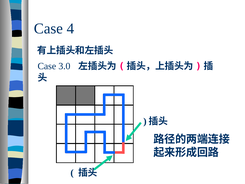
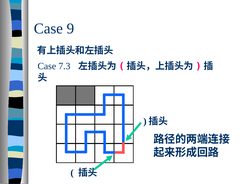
4: 4 -> 9 (70, 29)
3.0: 3.0 -> 7.3 (64, 66)
